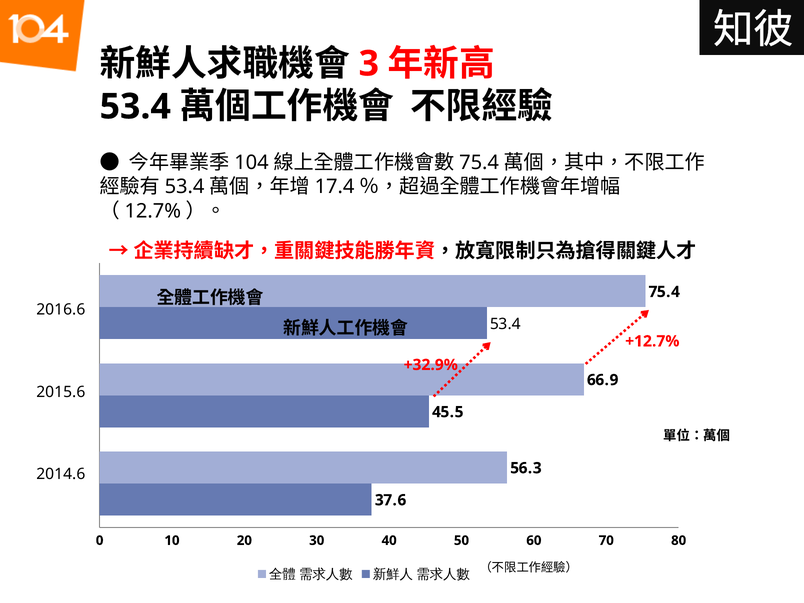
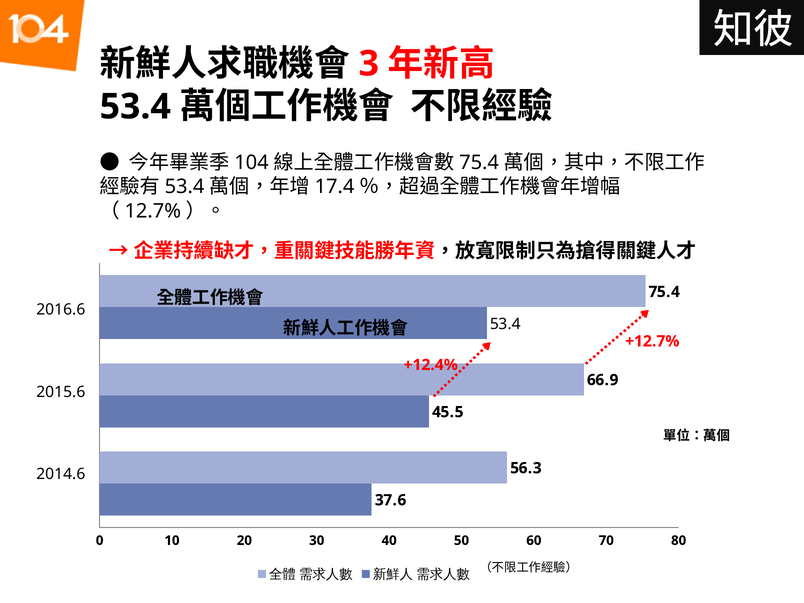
+32.9%: +32.9% -> +12.4% (431, 365)
